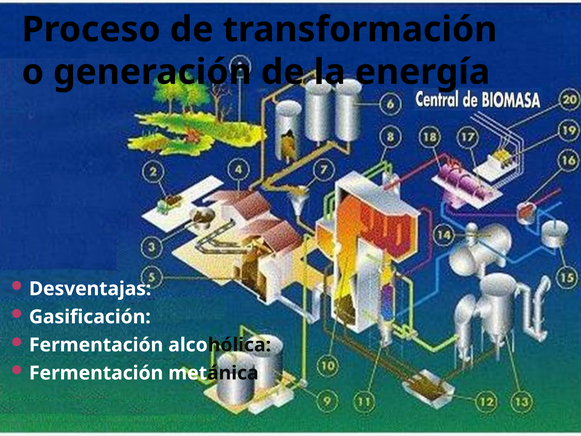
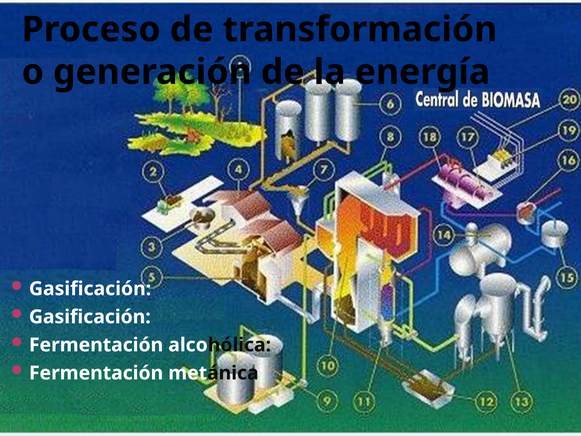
Desventajas: Desventajas -> Gasificación (90, 289)
